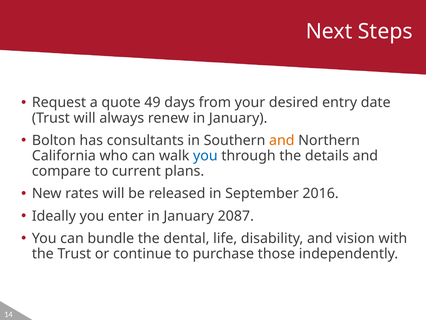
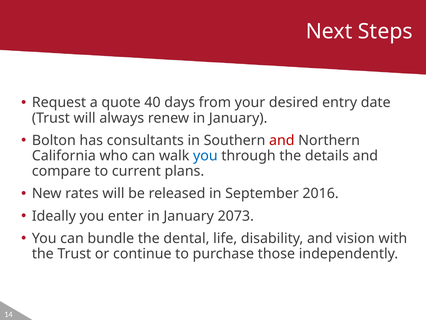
49: 49 -> 40 (152, 102)
and colour: orange -> red (282, 140)
2087: 2087 -> 2073 (236, 216)
